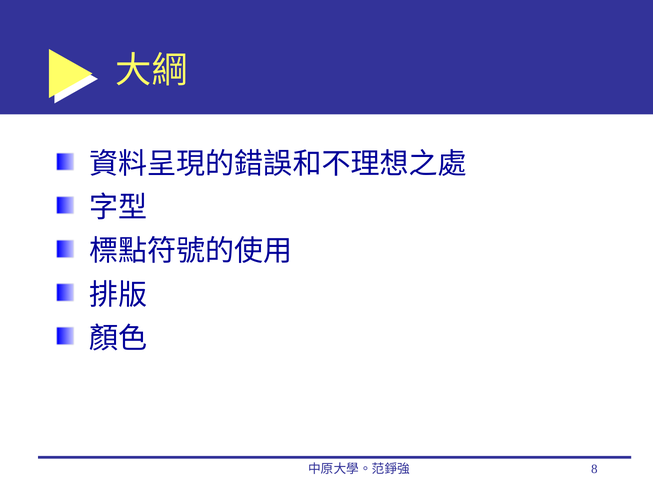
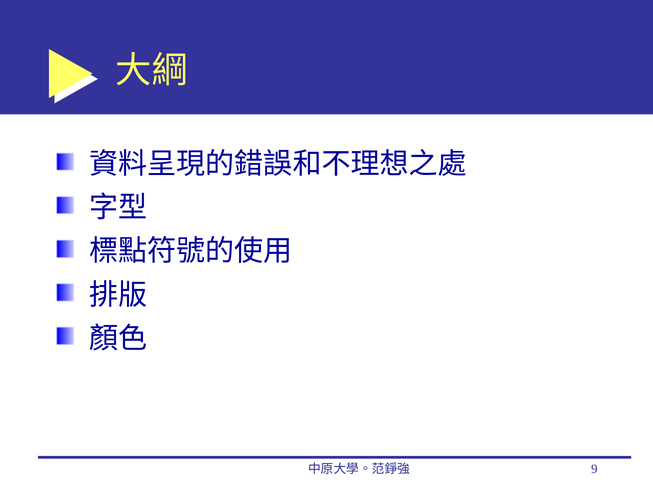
8: 8 -> 9 (594, 469)
